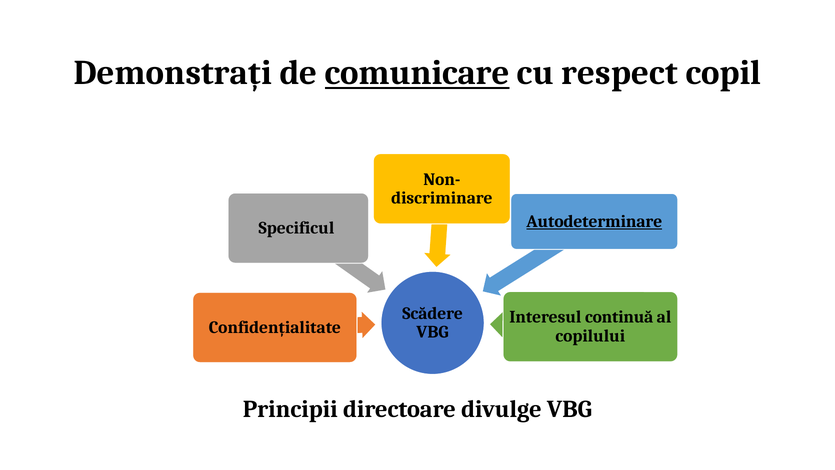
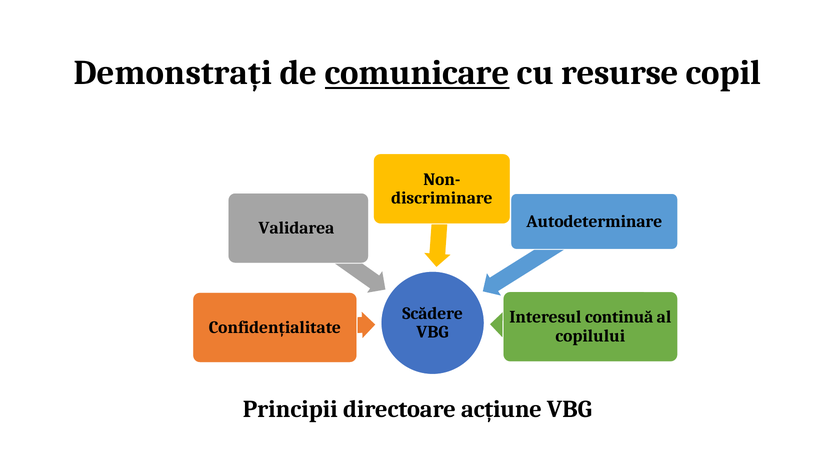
respect: respect -> resurse (620, 73)
Autodeterminare underline: present -> none (594, 221)
Specificul: Specificul -> Validarea (296, 228)
divulge: divulge -> acțiune (501, 409)
